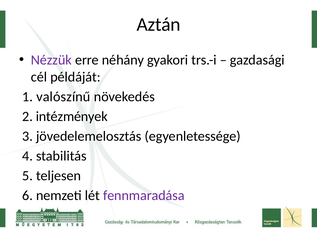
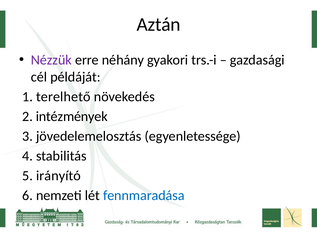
valószínű: valószínű -> terelhető (63, 97)
teljesen: teljesen -> irányító (58, 176)
fennmaradása colour: purple -> blue (144, 195)
